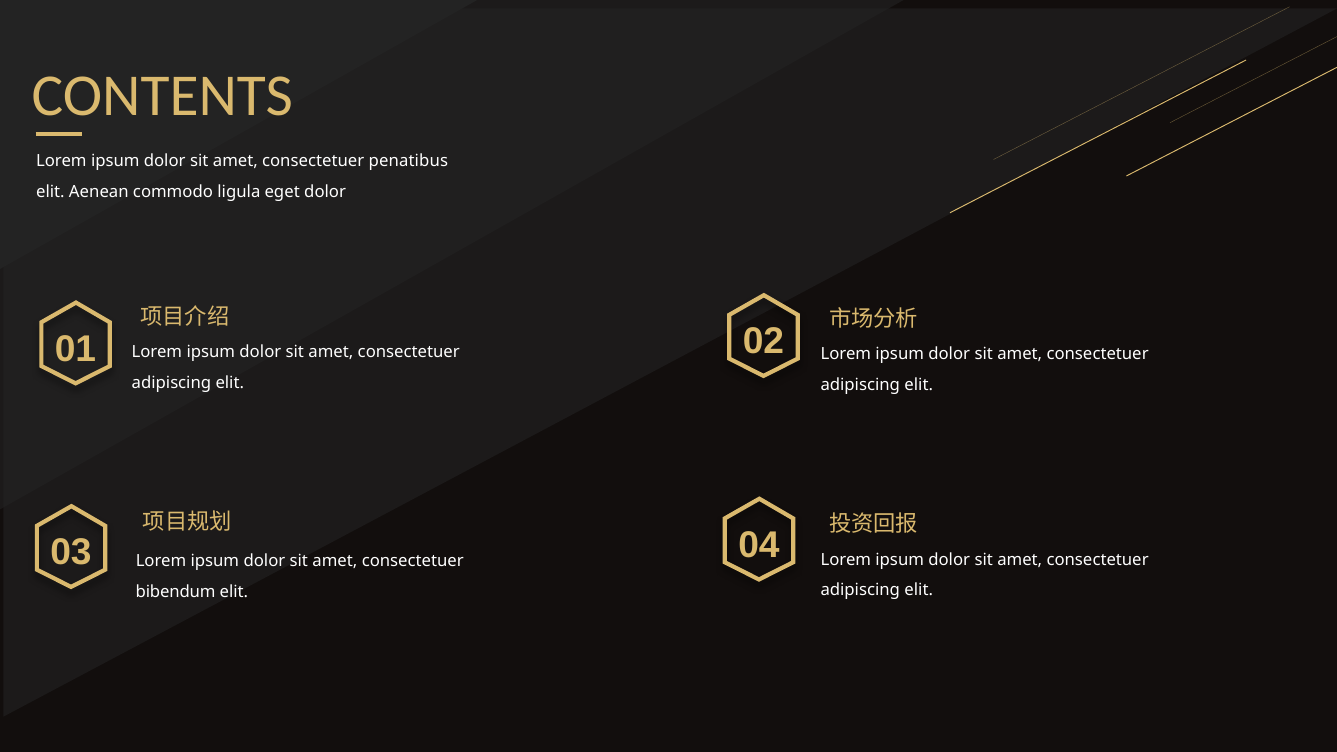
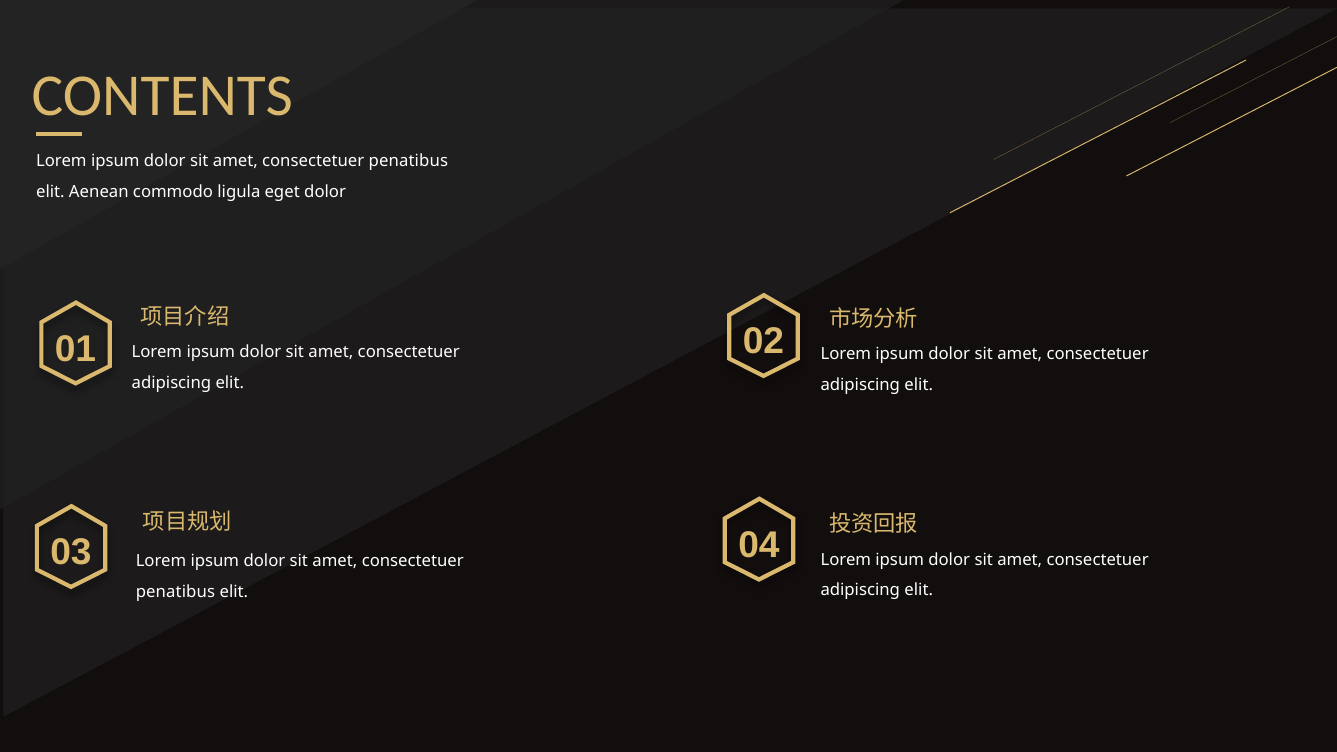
bibendum: bibendum -> penatibus (175, 592)
